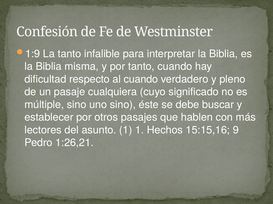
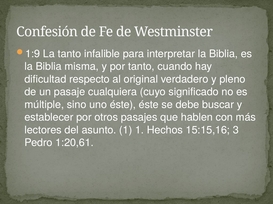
al cuando: cuando -> original (141, 79)
uno sino: sino -> éste (123, 105)
9: 9 -> 3 (236, 130)
1:26,21: 1:26,21 -> 1:20,61 (75, 143)
